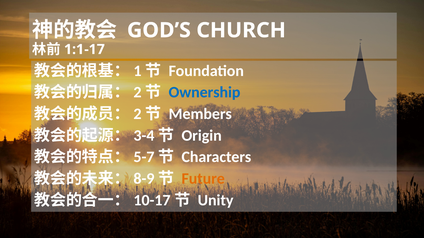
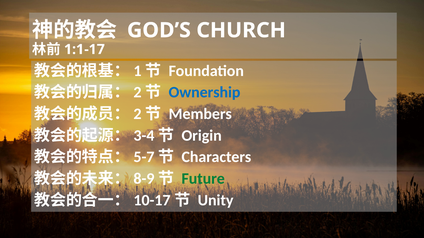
Future colour: orange -> green (203, 179)
